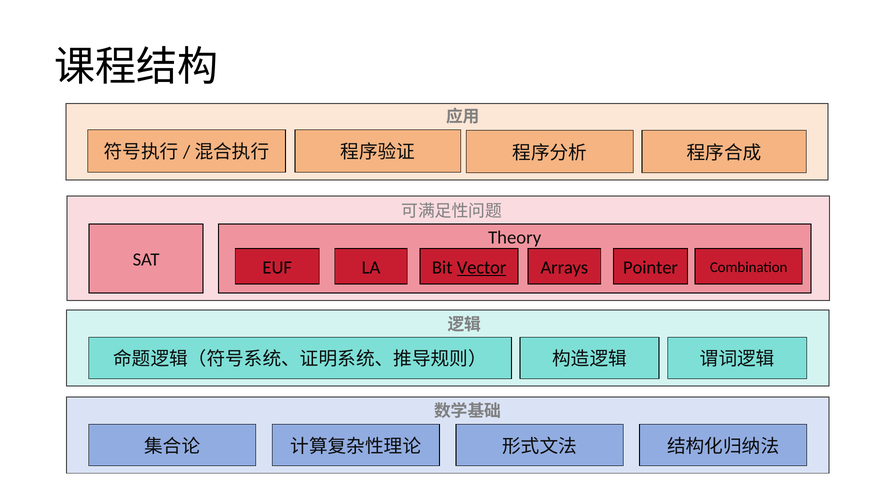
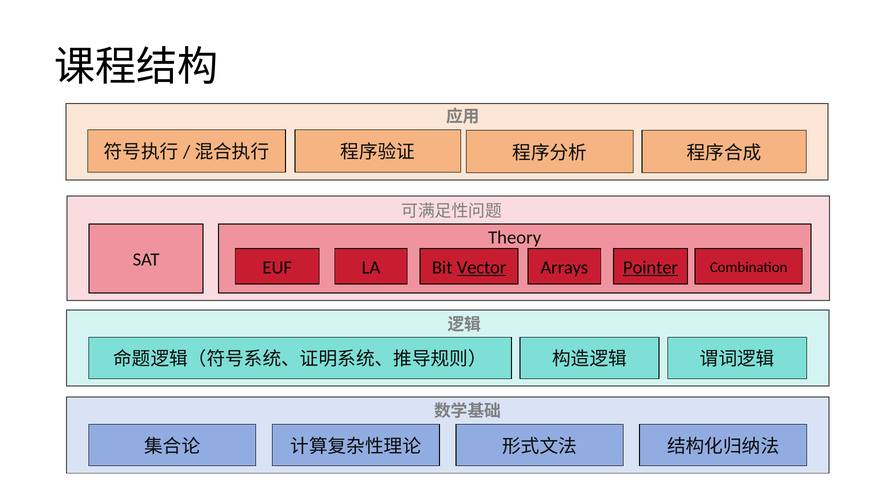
Pointer underline: none -> present (650, 268)
